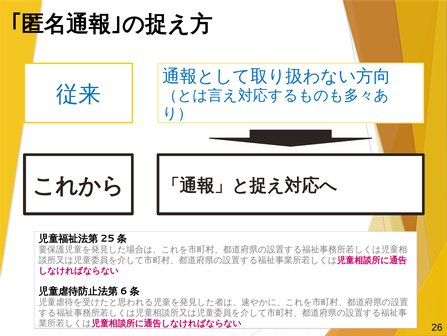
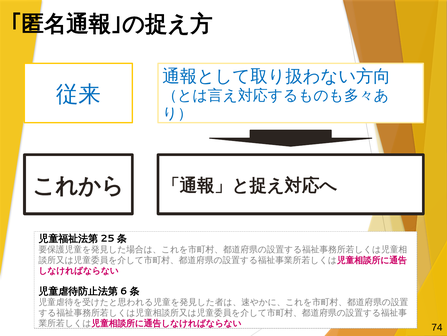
26: 26 -> 74 (437, 327)
